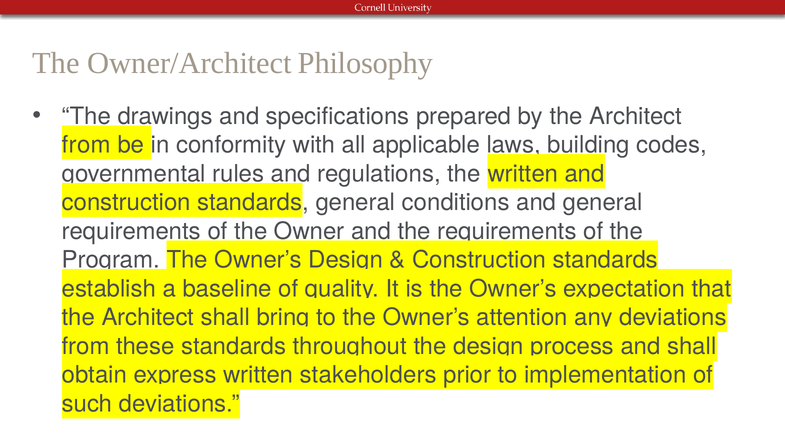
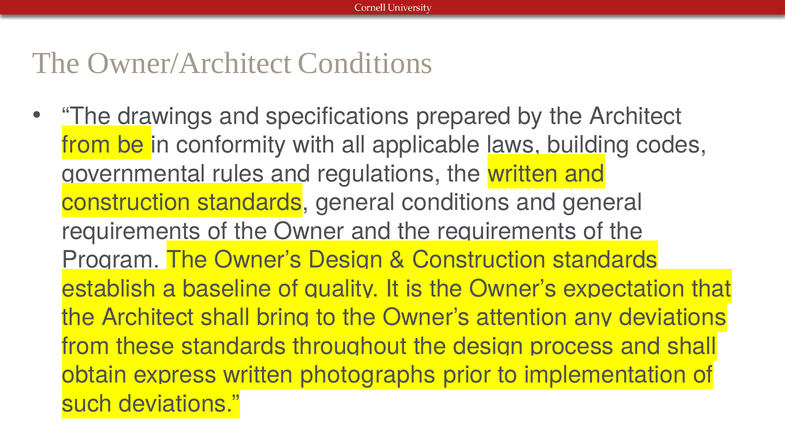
Owner/Architect Philosophy: Philosophy -> Conditions (365, 63)
stakeholders: stakeholders -> photographs (368, 375)
